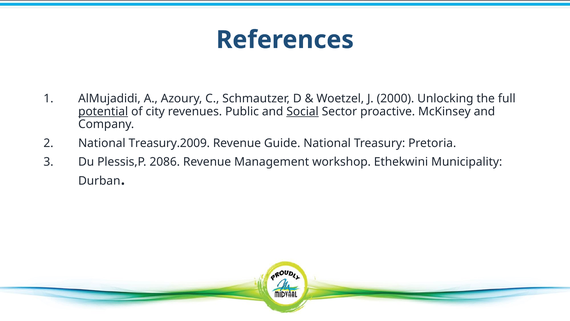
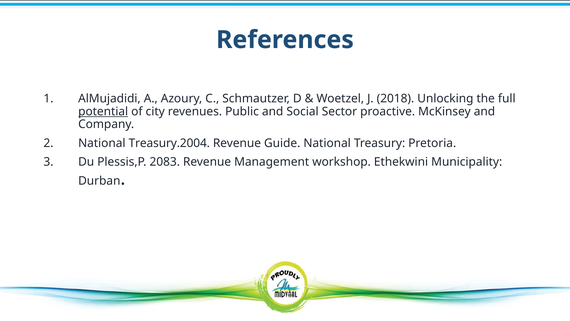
2000: 2000 -> 2018 (395, 99)
Social underline: present -> none (303, 111)
Treasury.2009: Treasury.2009 -> Treasury.2004 (169, 143)
2086: 2086 -> 2083 (165, 162)
